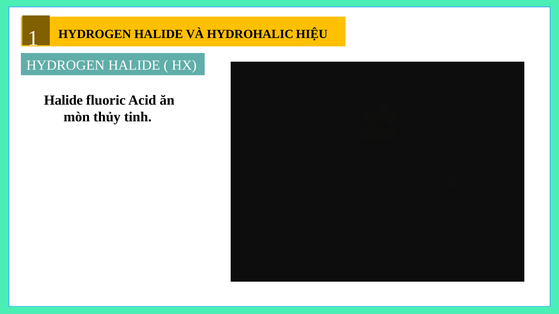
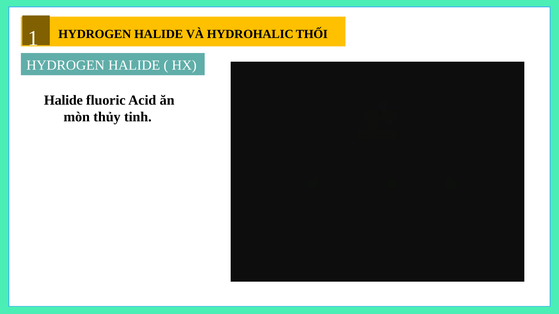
HIỆU: HIỆU -> THỐI (312, 34)
